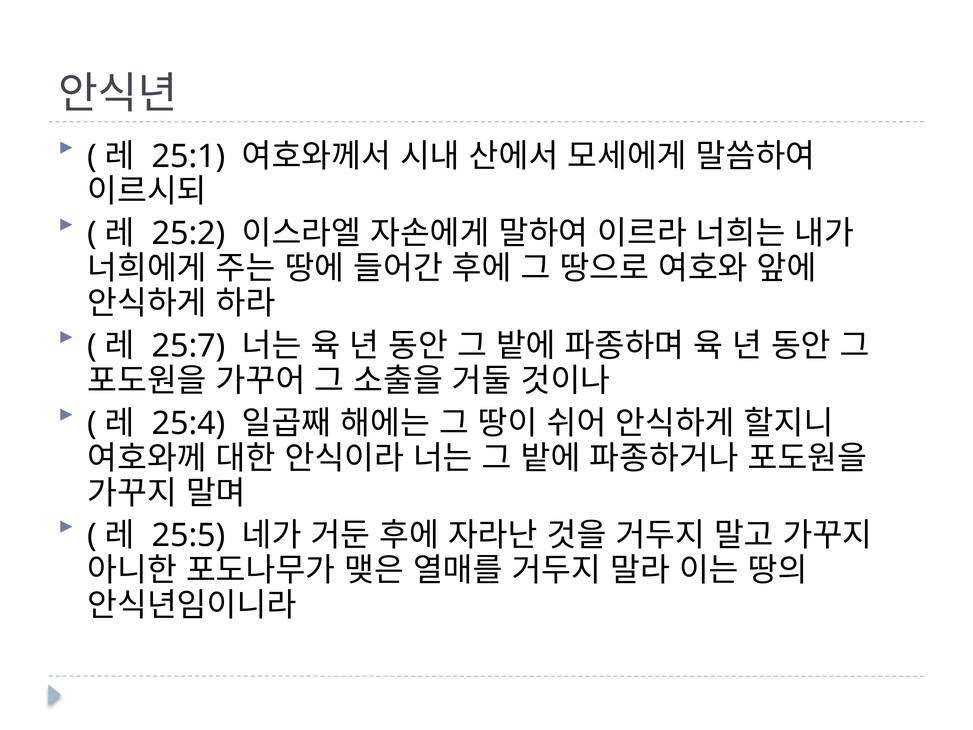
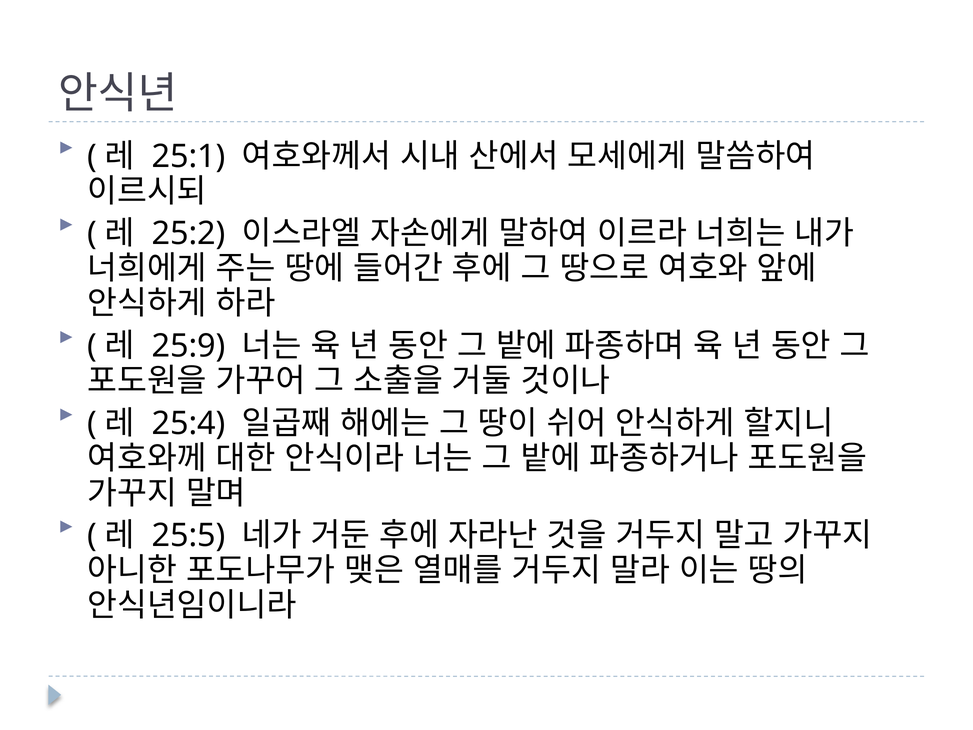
25:7: 25:7 -> 25:9 (189, 346)
